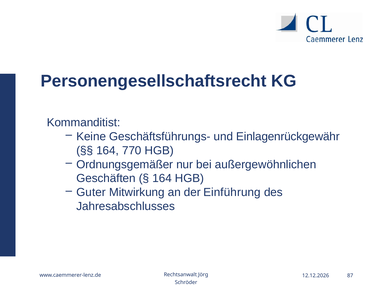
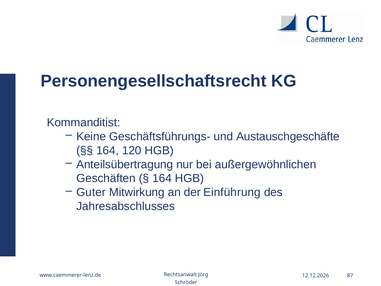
Einlagenrückgewähr: Einlagenrückgewähr -> Austauschgeschäfte (288, 136)
770: 770 -> 120 (132, 150)
Ordnungsgemäßer: Ordnungsgemäßer -> Anteilsübertragung (125, 164)
